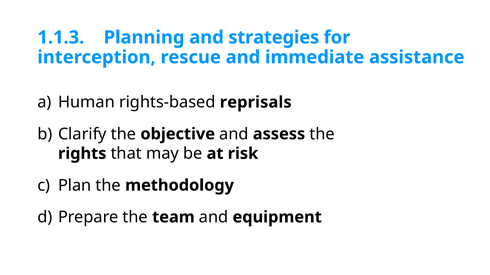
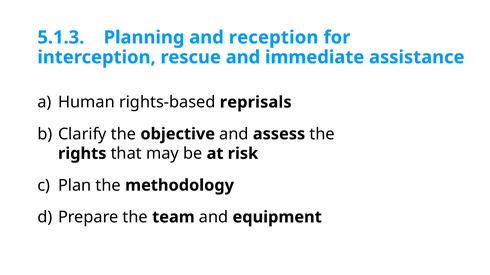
1.1.3: 1.1.3 -> 5.1.3 (61, 38)
strategies: strategies -> reception (274, 38)
